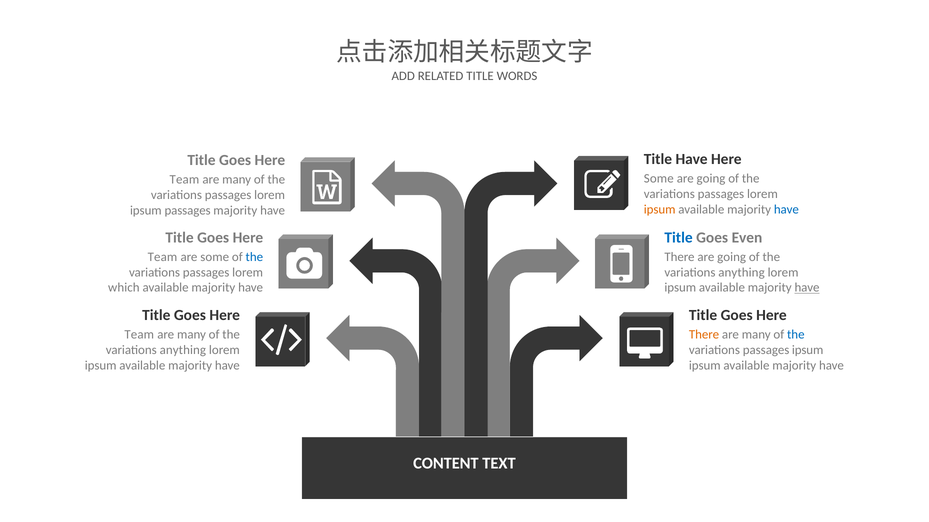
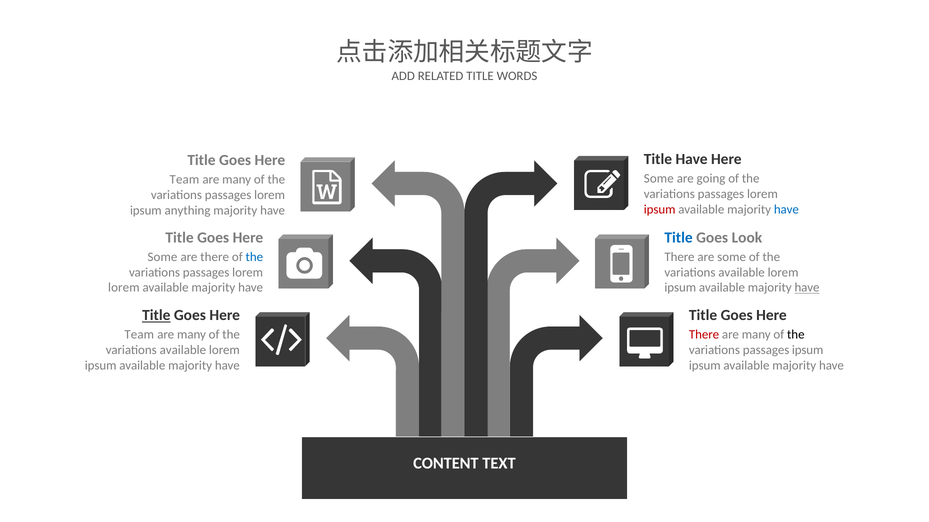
ipsum colour: orange -> red (660, 210)
ipsum passages: passages -> anything (188, 211)
Even: Even -> Look (747, 238)
Team: Team -> Some (162, 257)
are some: some -> there (215, 257)
There are going: going -> some (732, 257)
anything: anything -> available (742, 273)
which: which -> lorem (124, 288)
Title underline: none -> present (156, 316)
There colour: orange -> red (704, 335)
the colour: blue -> black (796, 335)
anything: anything -> available (183, 350)
